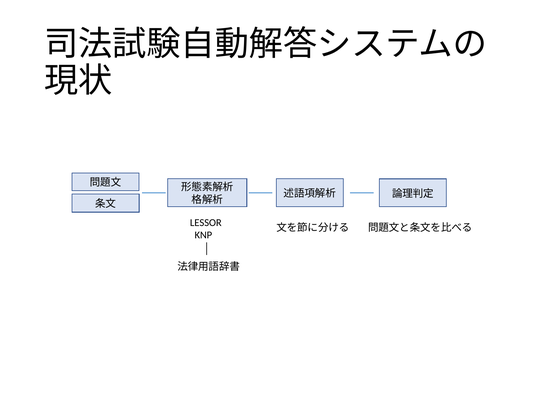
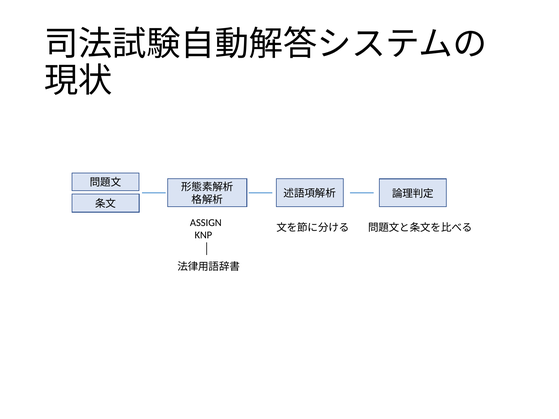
LESSOR: LESSOR -> ASSIGN (206, 223)
